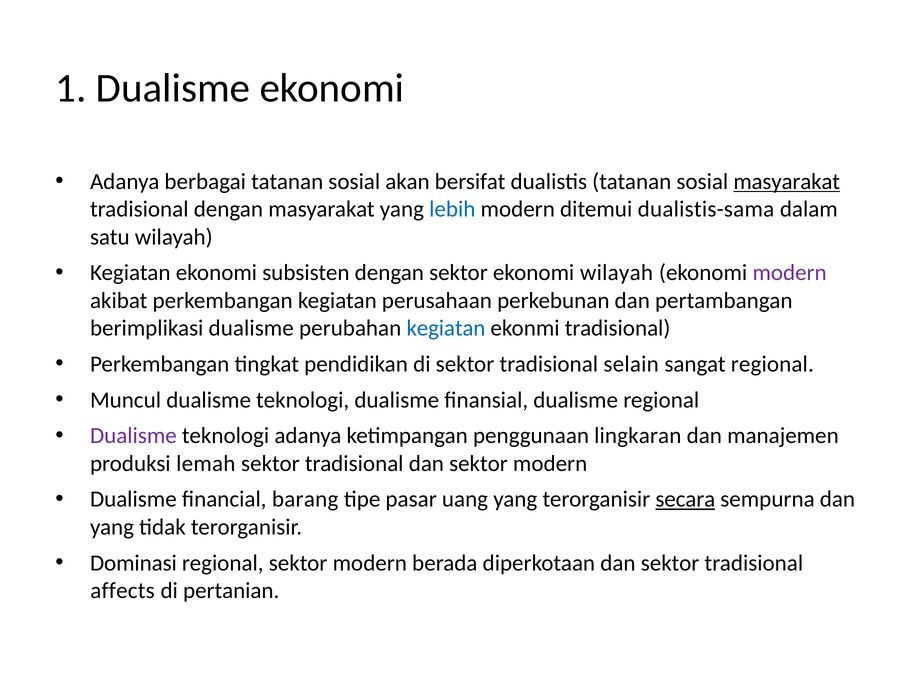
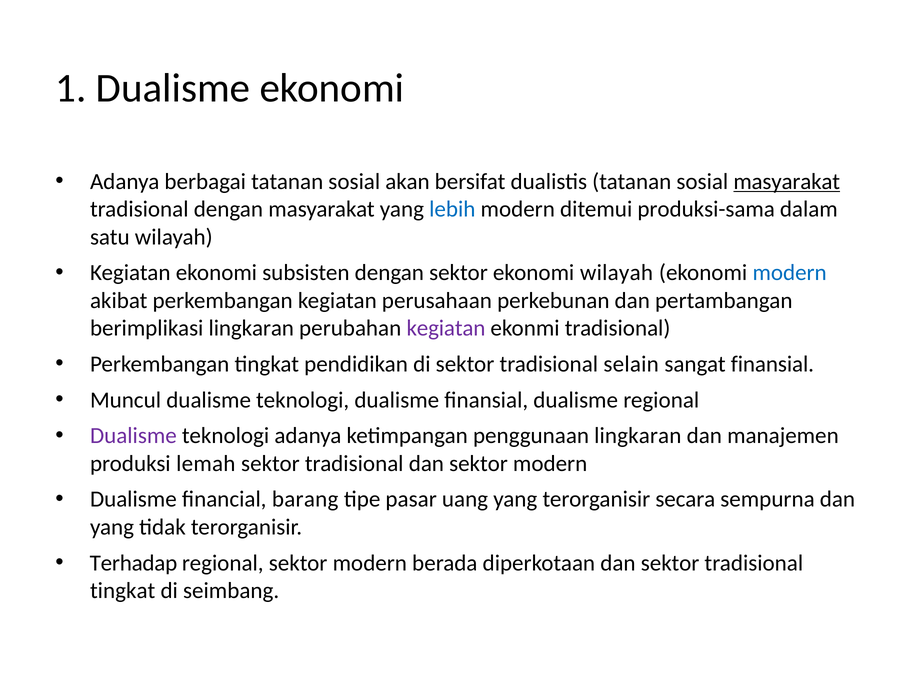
dualistis-sama: dualistis-sama -> produksi-sama (706, 209)
modern colour: purple -> blue (790, 273)
berimplikasi dualisme: dualisme -> lingkaran (251, 328)
kegiatan colour: blue -> purple (446, 328)
sangat regional: regional -> finansial (772, 364)
secara underline: present -> none (685, 500)
Dominasi: Dominasi -> Terhadap (134, 563)
affects: affects -> tingkat (123, 591)
pertanian: pertanian -> seimbang (231, 591)
